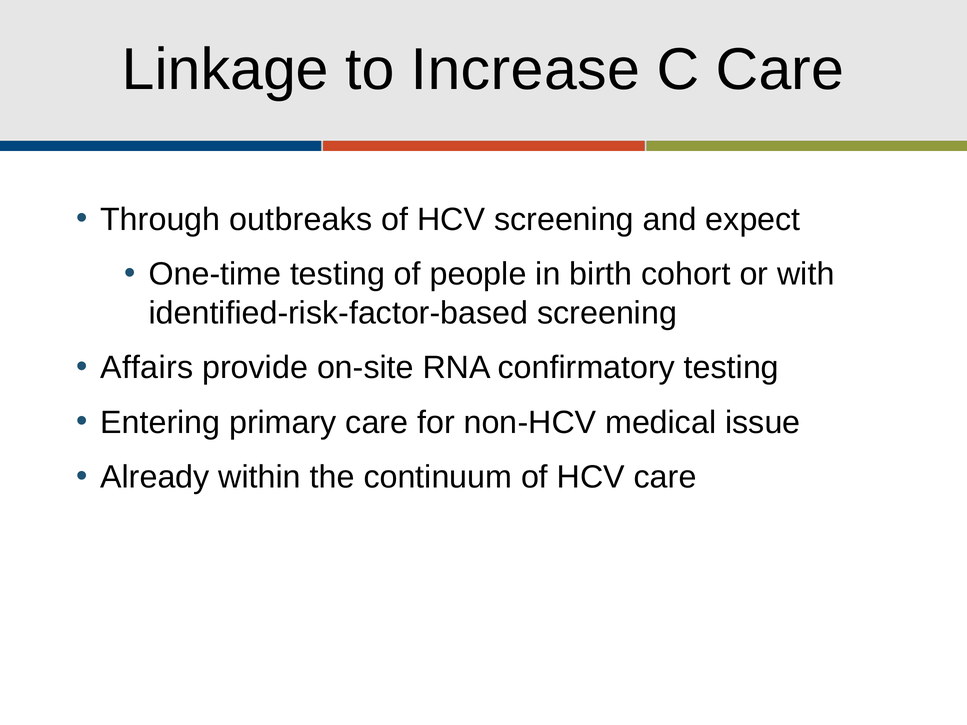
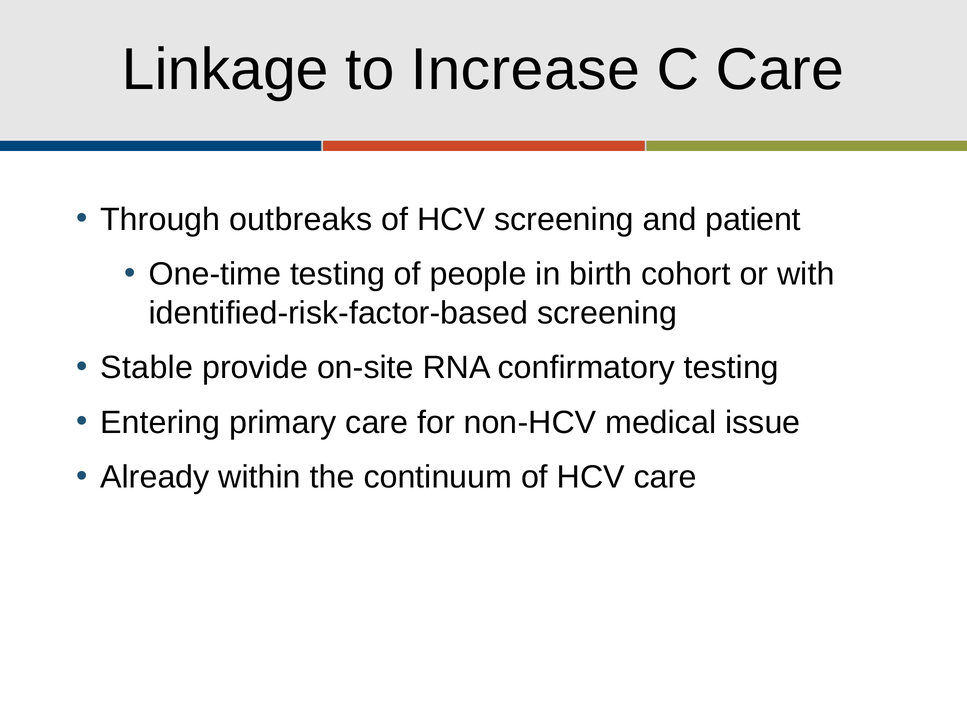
expect: expect -> patient (753, 219)
Affairs: Affairs -> Stable (147, 368)
